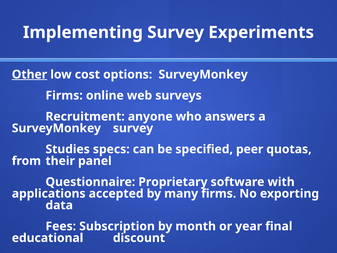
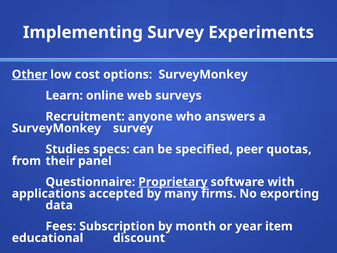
Firms: Firms -> Learn (64, 95)
Proprietary underline: none -> present (173, 182)
final: final -> item (279, 226)
